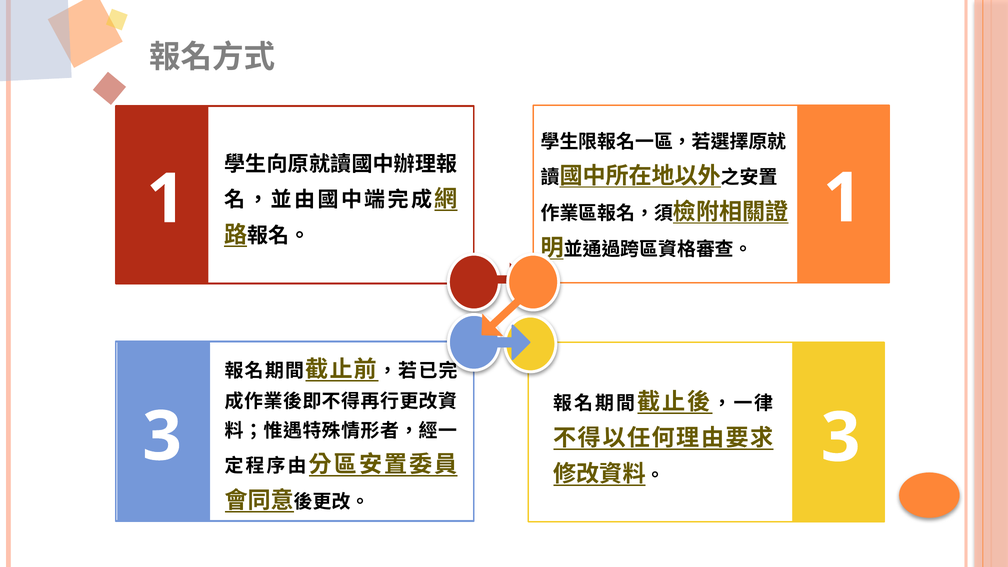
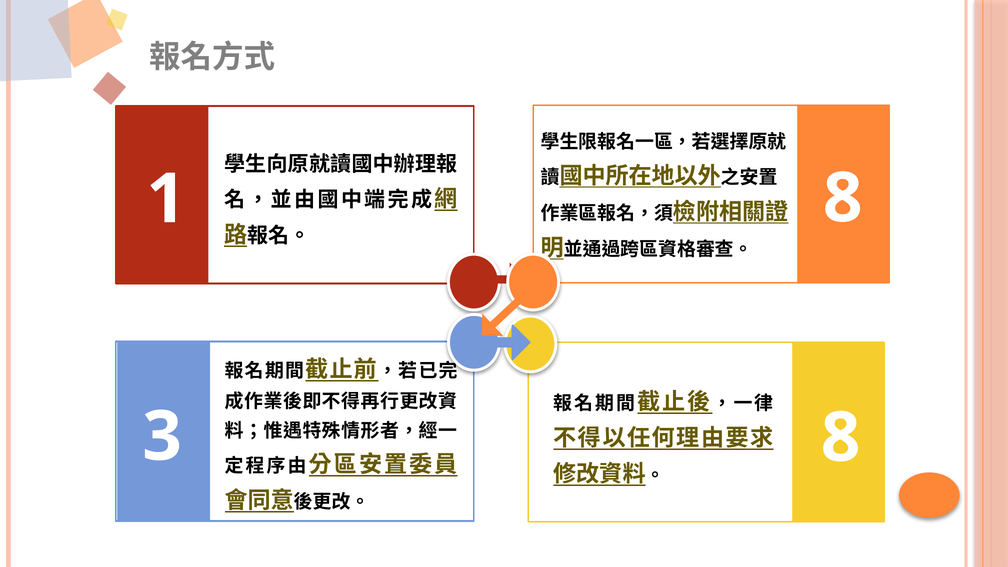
1: 1 -> 8 (843, 198)
3: 3 -> 8 (841, 438)
